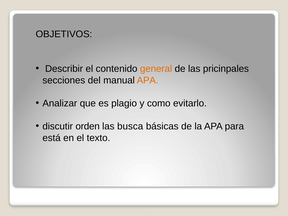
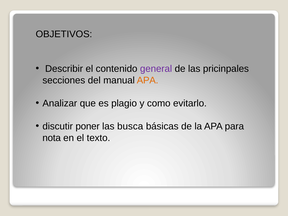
general colour: orange -> purple (156, 69)
orden: orden -> poner (88, 126)
está: está -> nota (52, 138)
